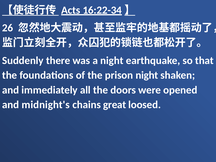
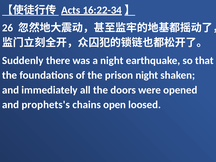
midnight's: midnight's -> prophets's (46, 105)
great: great -> open (115, 105)
